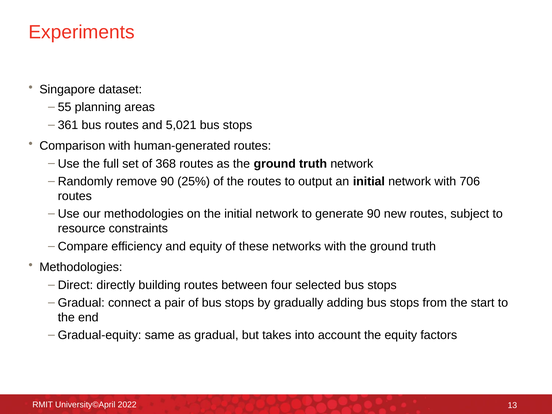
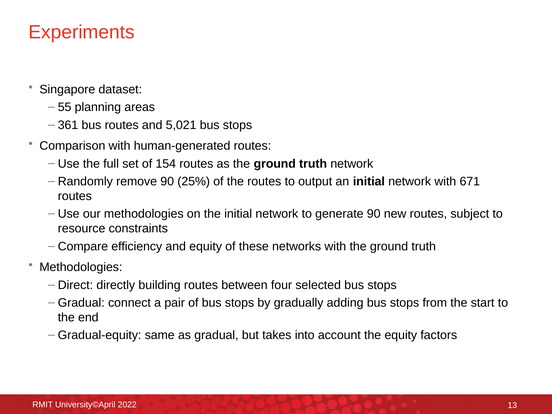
368: 368 -> 154 (166, 164)
706: 706 -> 671 (470, 181)
